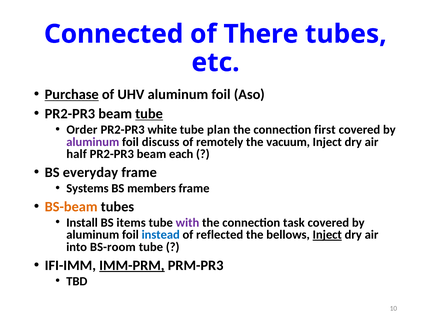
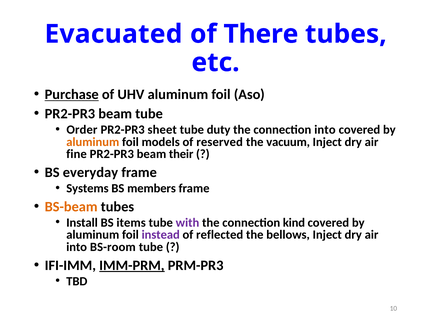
Connected: Connected -> Evacuated (113, 34)
tube underline: present -> none (149, 114)
white: white -> sheet (162, 130)
plan: plan -> duty (219, 130)
connection first: first -> into (325, 130)
aluminum colour: purple -> orange (93, 142)
discuss: discuss -> models (161, 142)
remotely: remotely -> reserved (220, 142)
half: half -> fine (77, 154)
each: each -> their (181, 154)
task: task -> kind (294, 223)
instead colour: blue -> purple (161, 235)
Inject underline: present -> none (327, 235)
